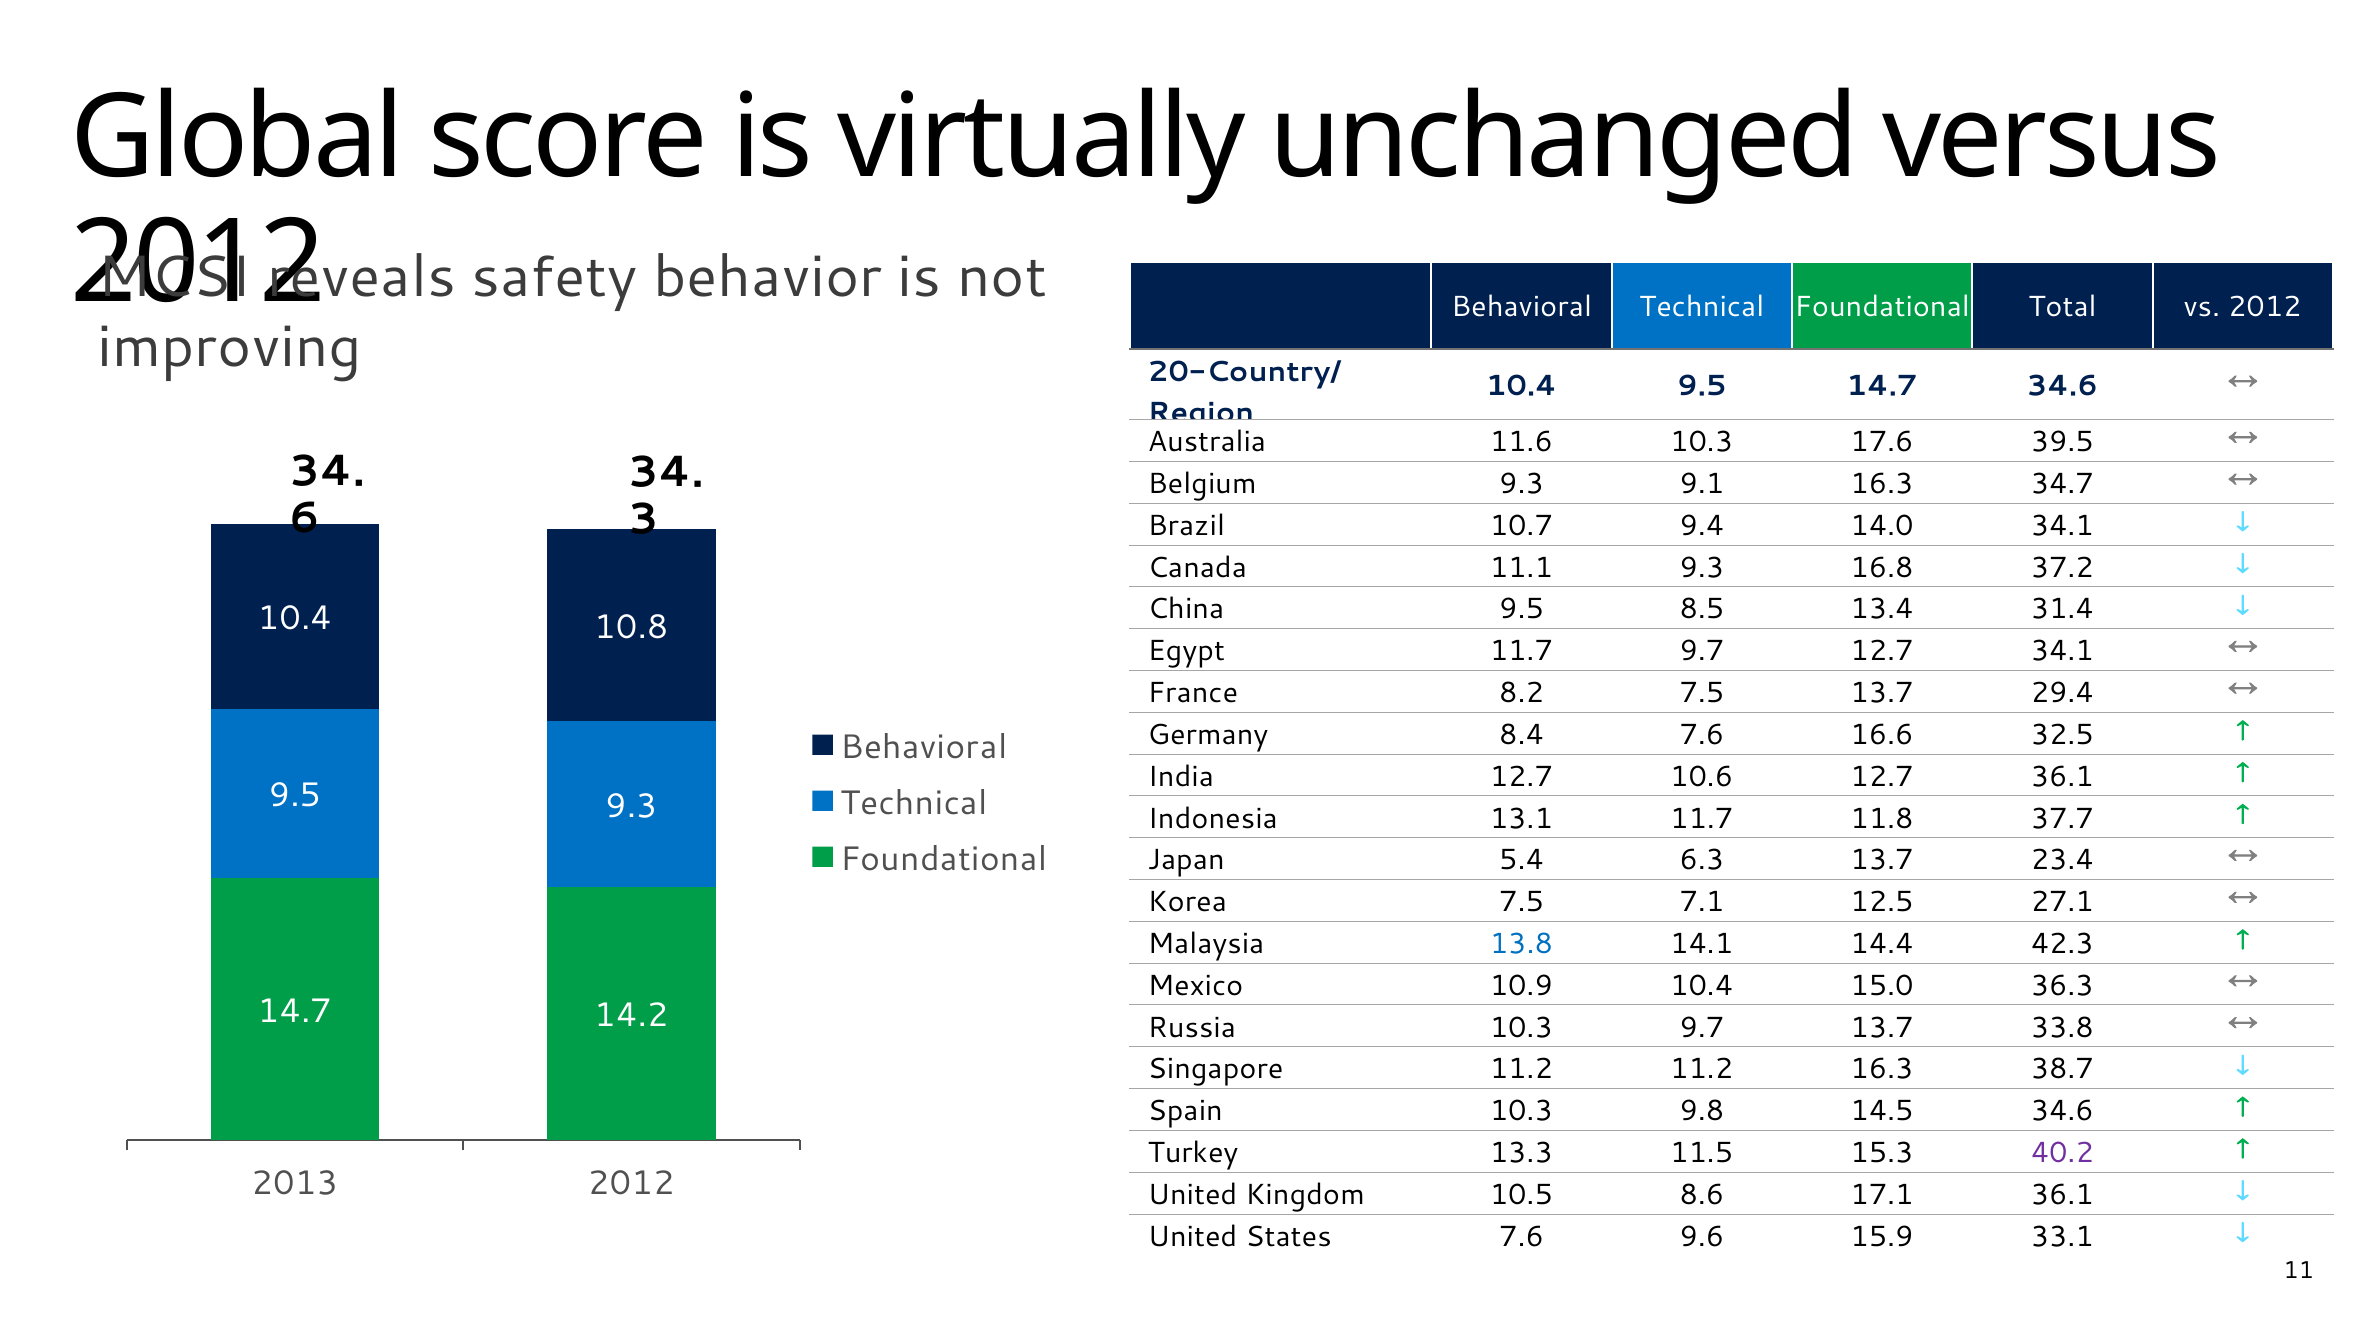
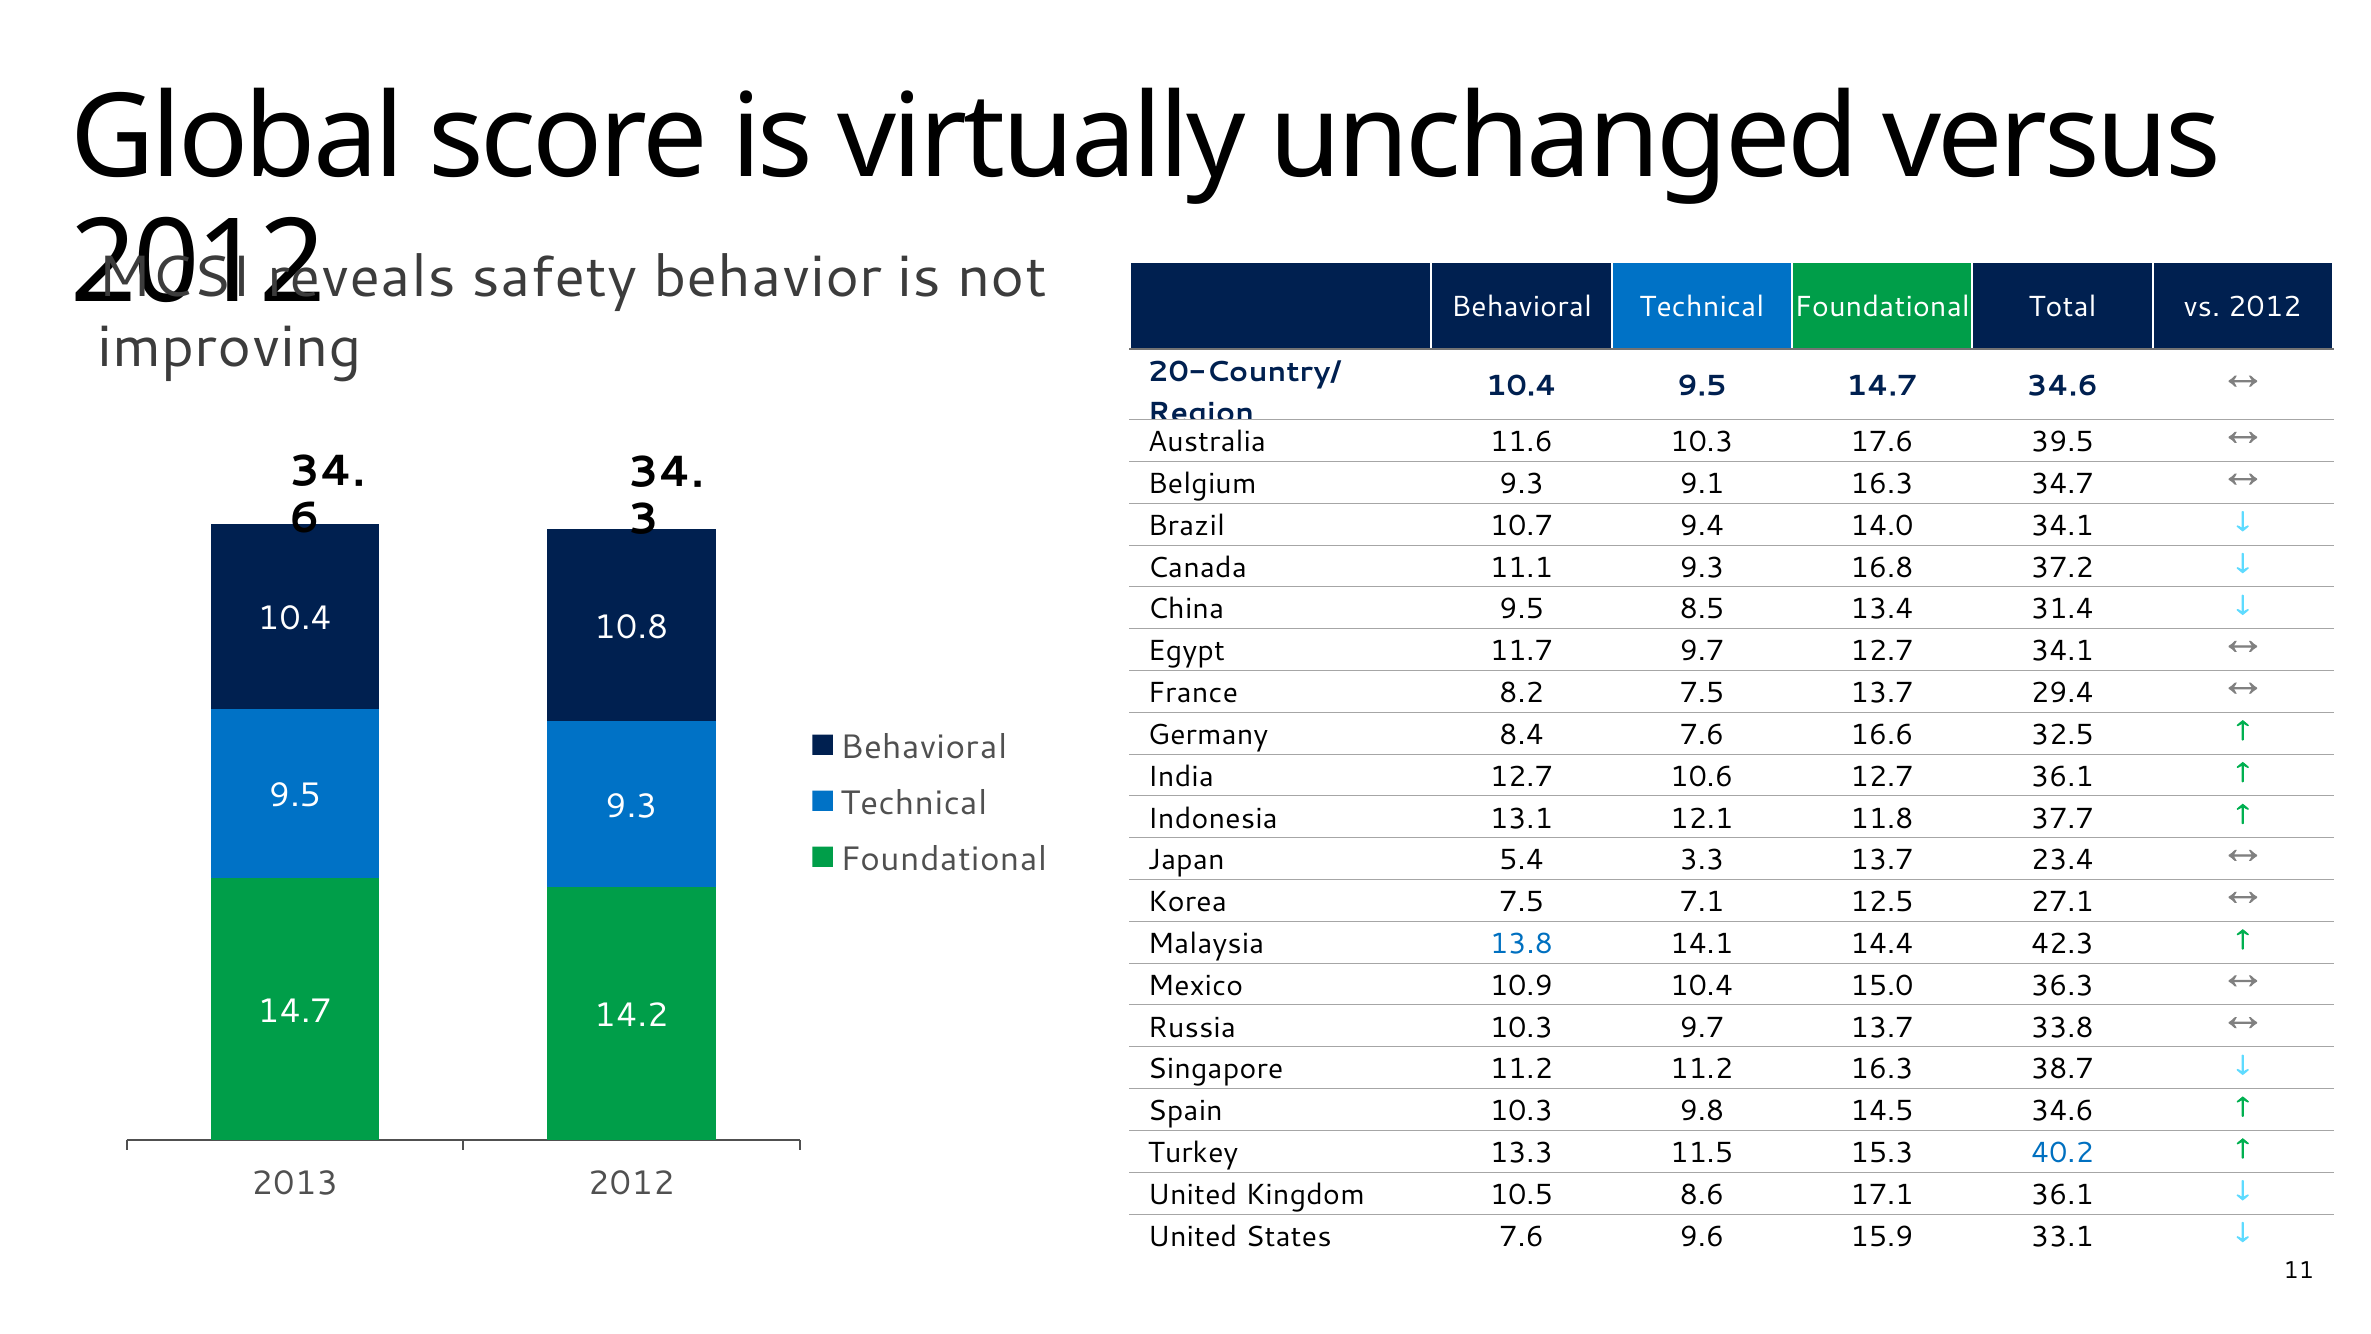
13.1 11.7: 11.7 -> 12.1 (1702, 818)
6.3: 6.3 -> 3.3 (1702, 860)
40.2 colour: purple -> blue (2062, 1153)
